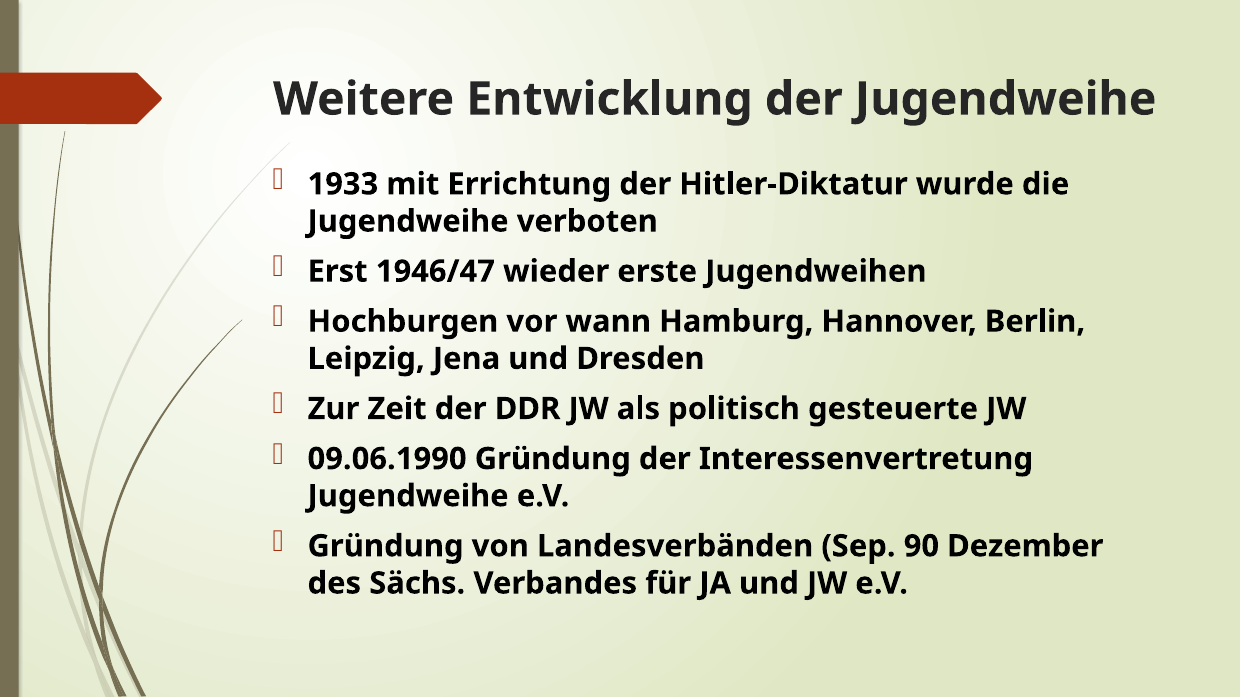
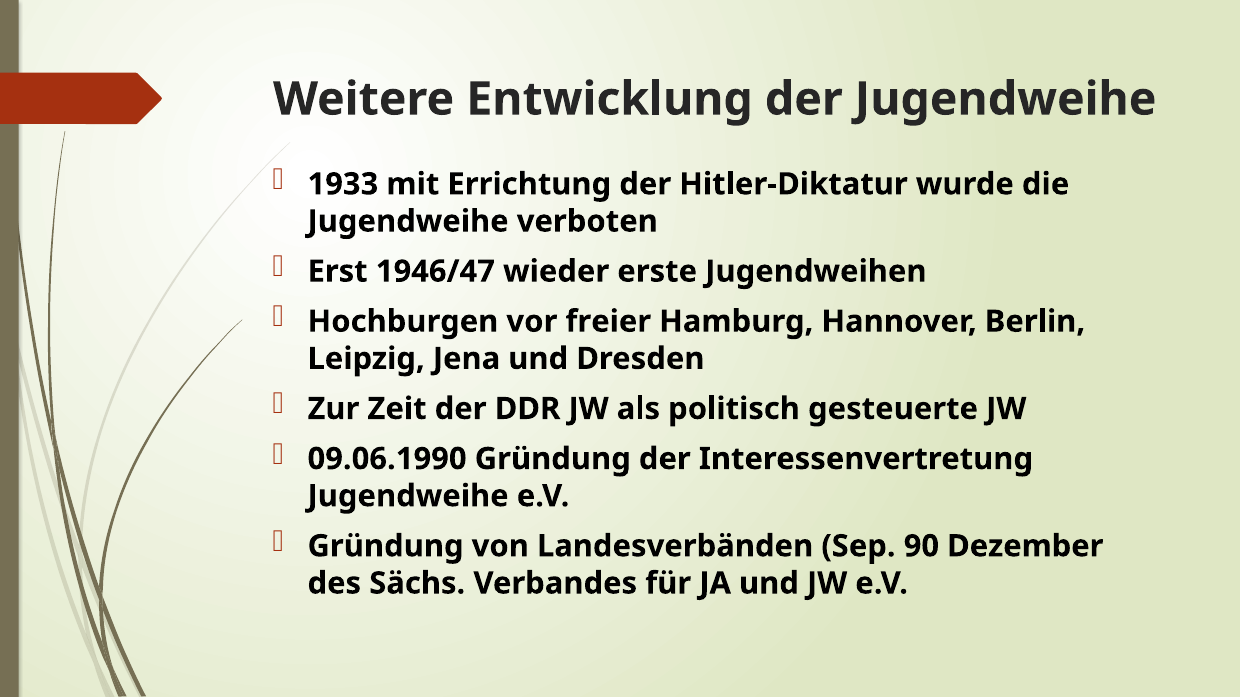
wann: wann -> freier (608, 322)
